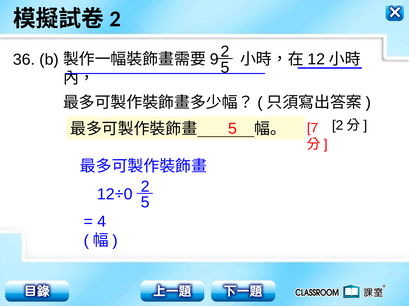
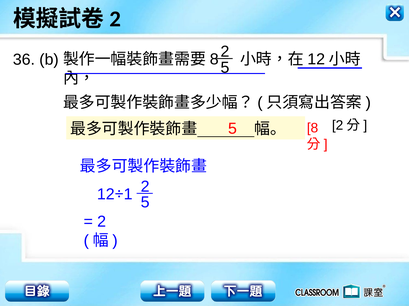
9: 9 -> 8 (214, 60)
7: 7 -> 8 (313, 128)
0: 0 -> 1 (128, 195)
4: 4 -> 2 (102, 222)
